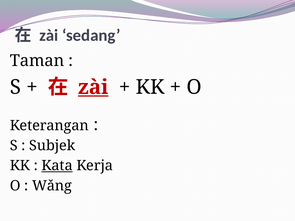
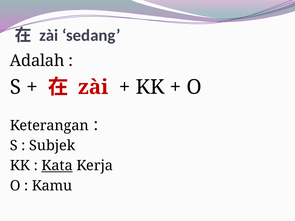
Taman: Taman -> Adalah (37, 61)
zài underline: present -> none (93, 87)
Wǎng: Wǎng -> Kamu (52, 186)
